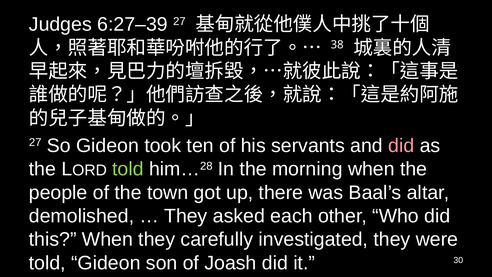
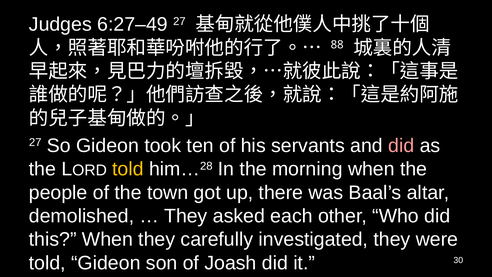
6:27–39: 6:27–39 -> 6:27–49 (132, 24)
38: 38 -> 88 (337, 45)
told colour: light green -> yellow (128, 169)
